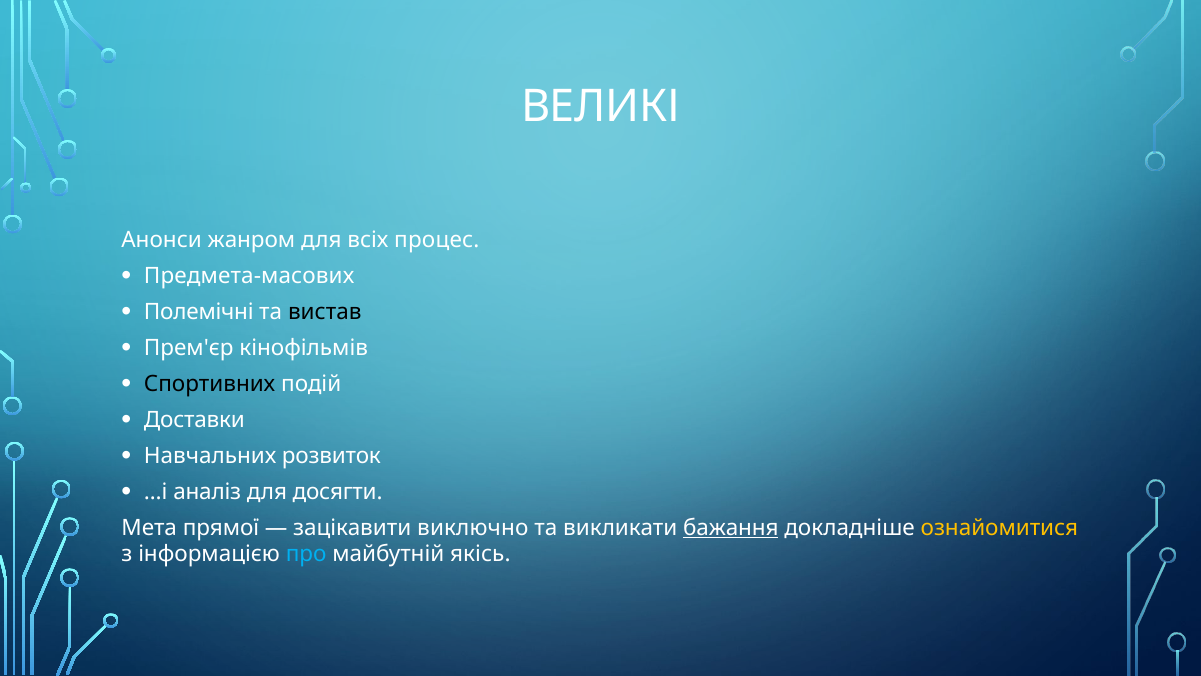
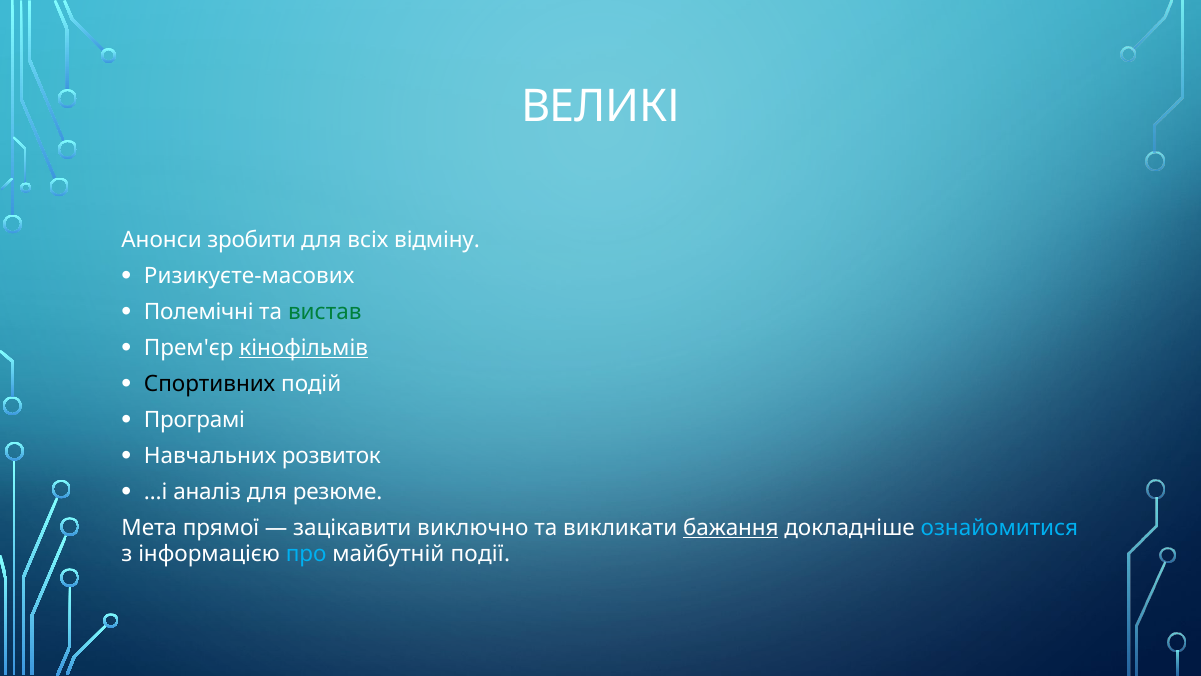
жанром: жанром -> зробити (252, 240)
процес: процес -> відміну (437, 240)
Предмета-масових: Предмета-масових -> Ризикуєте-масових (249, 276)
вистав colour: black -> green (325, 312)
кінофільмів underline: none -> present (304, 348)
Доставки: Доставки -> Програмі (194, 420)
досягти: досягти -> резюме (338, 492)
ознайомитися colour: yellow -> light blue (999, 527)
якісь: якісь -> події (480, 553)
